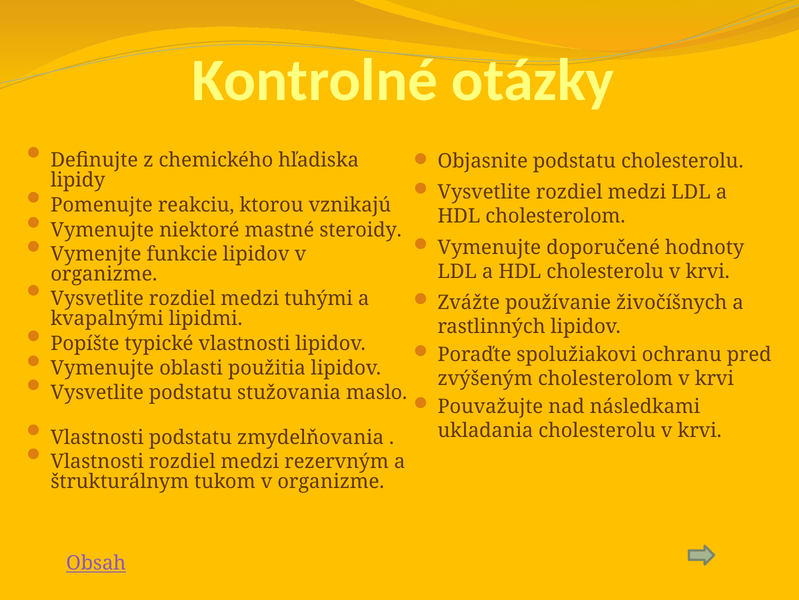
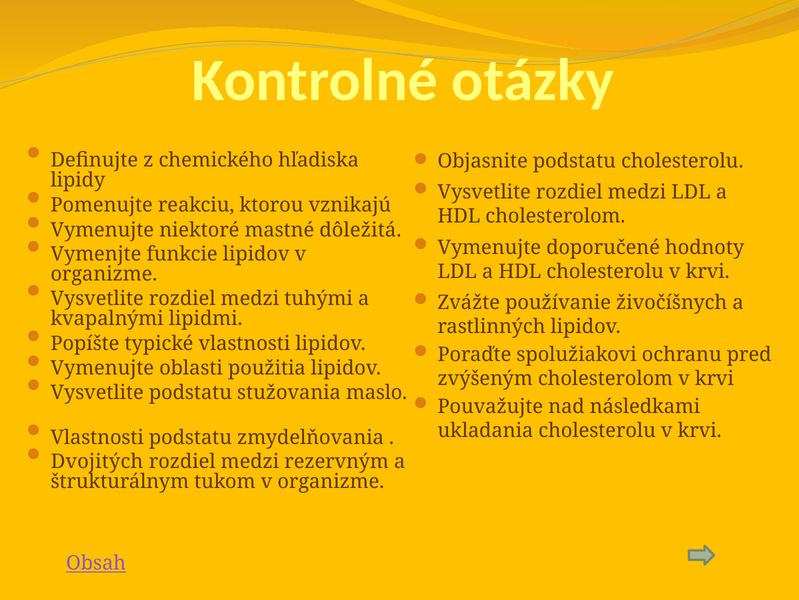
steroidy: steroidy -> dôležitá (360, 230)
Vlastnosti: Vlastnosti -> Dvojitých (97, 461)
